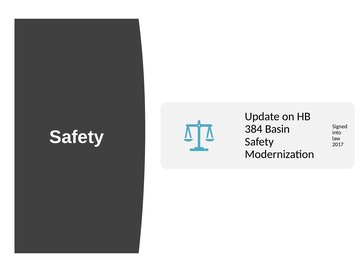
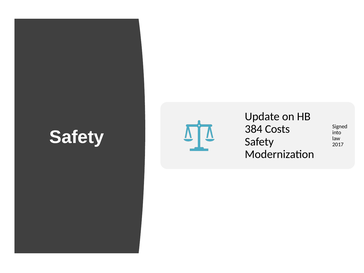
Basin: Basin -> Costs (277, 129)
